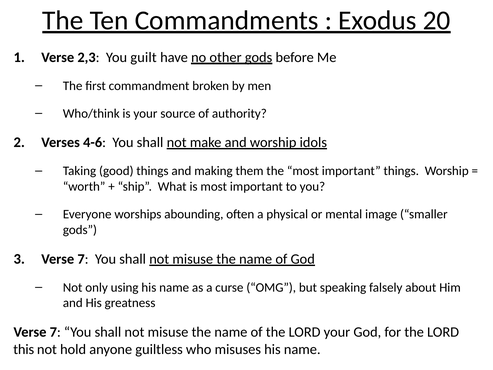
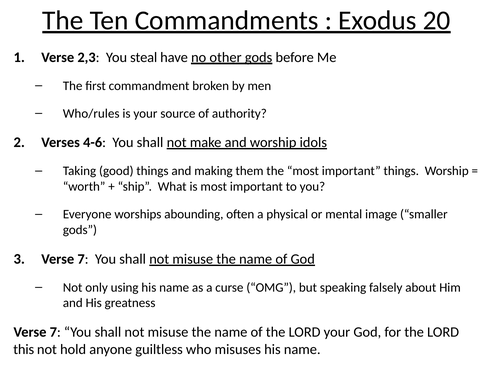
guilt: guilt -> steal (144, 57)
Who/think: Who/think -> Who/rules (91, 113)
